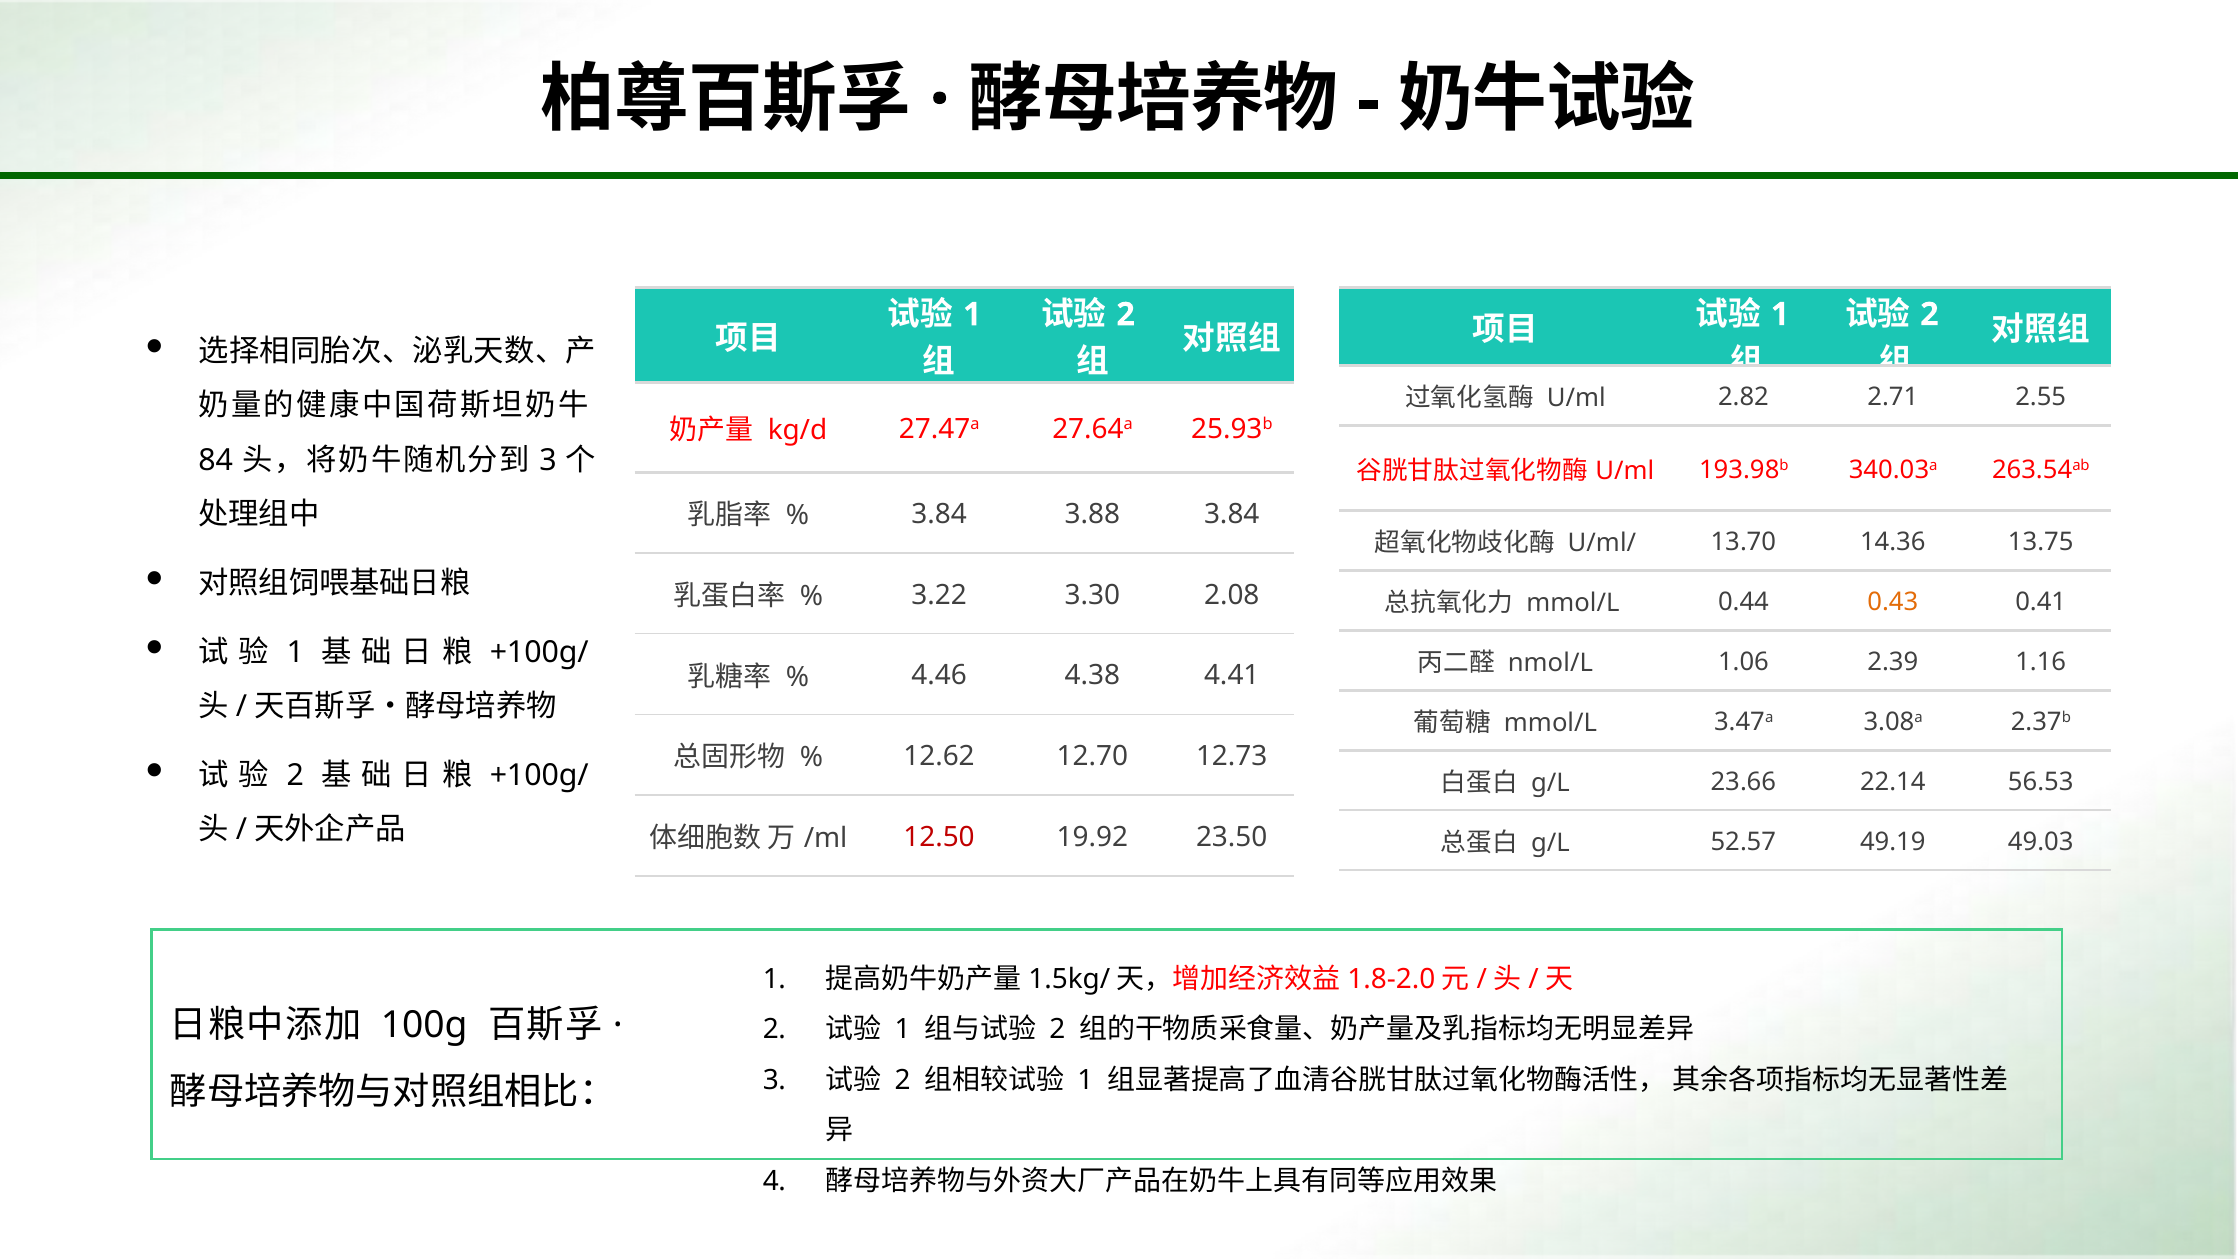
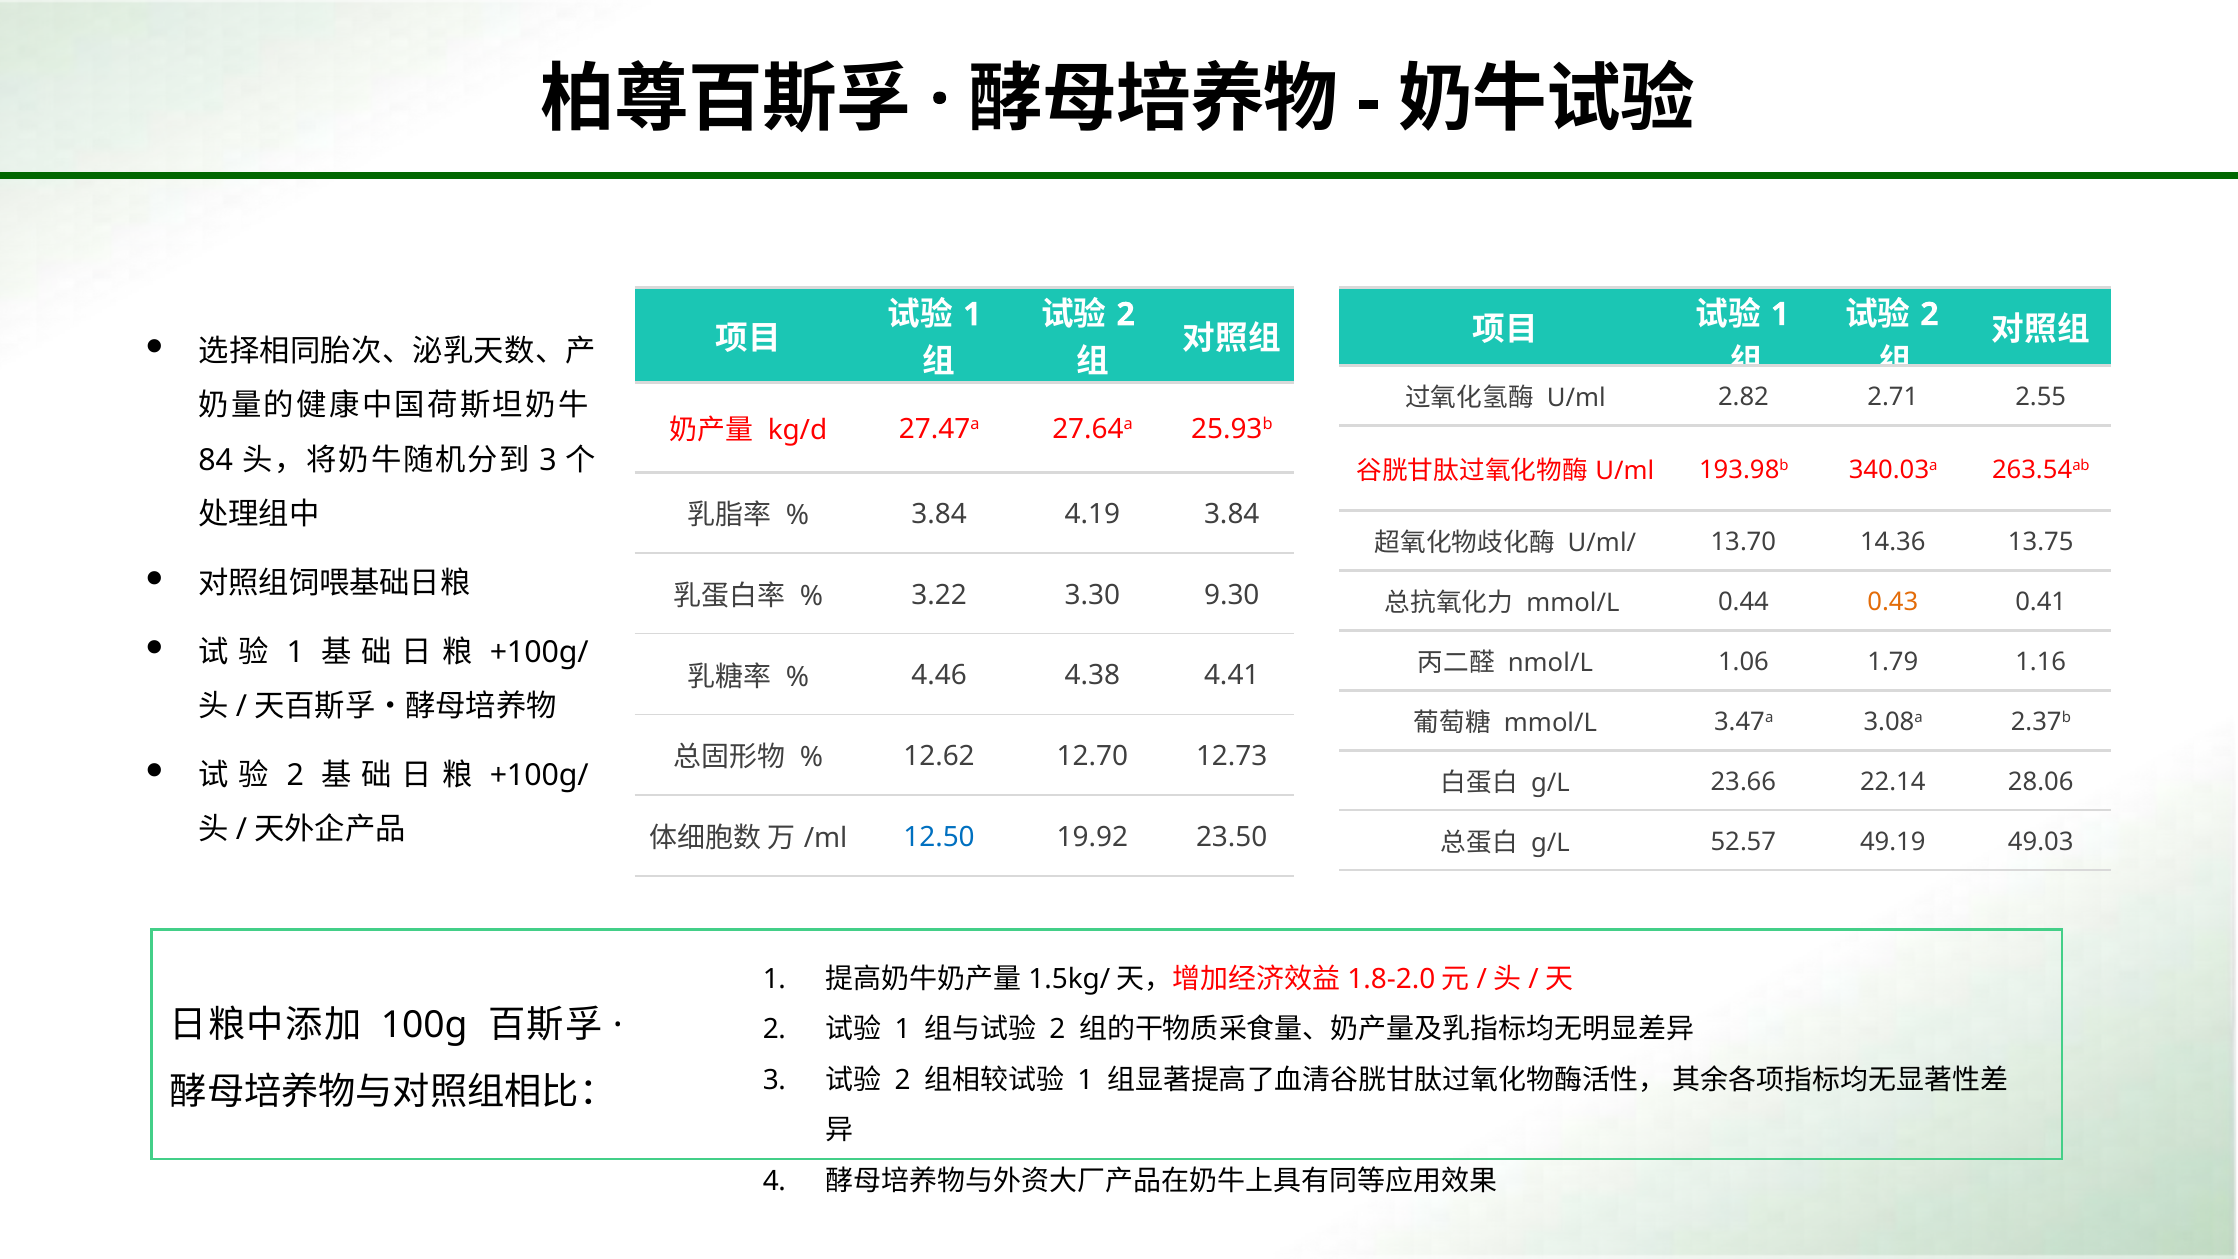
3.88: 3.88 -> 4.19 (1092, 514)
2.08: 2.08 -> 9.30 (1232, 595)
2.39: 2.39 -> 1.79 (1893, 662)
56.53: 56.53 -> 28.06 (2041, 782)
12.50 colour: red -> blue (939, 837)
